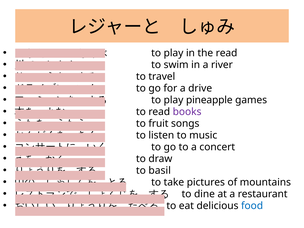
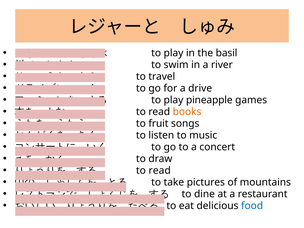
the read: read -> basil (227, 53)
books colour: purple -> orange (187, 112)
basil: basil -> read (160, 171)
